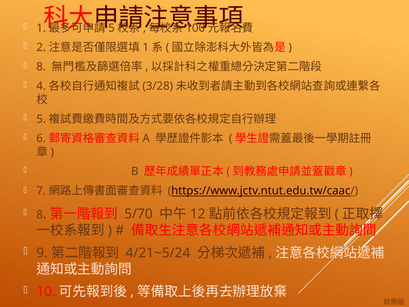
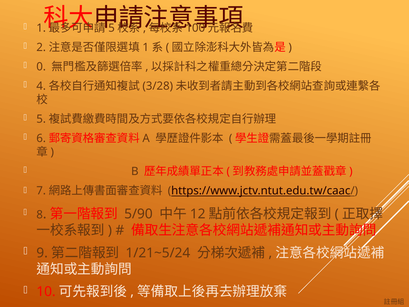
8: 8 -> 0 (41, 67)
5/70: 5/70 -> 5/90 (138, 214)
4/21~5/24: 4/21~5/24 -> 1/21~5/24 (158, 253)
